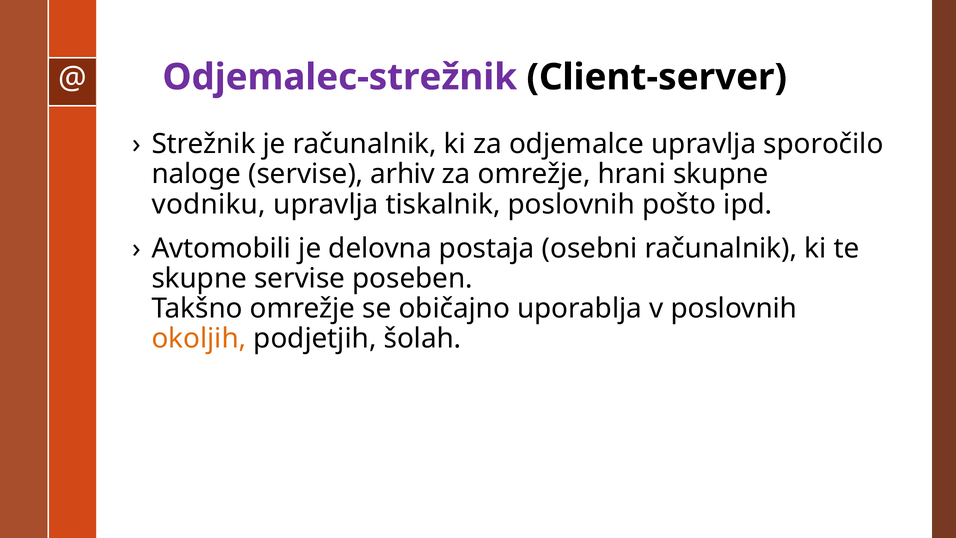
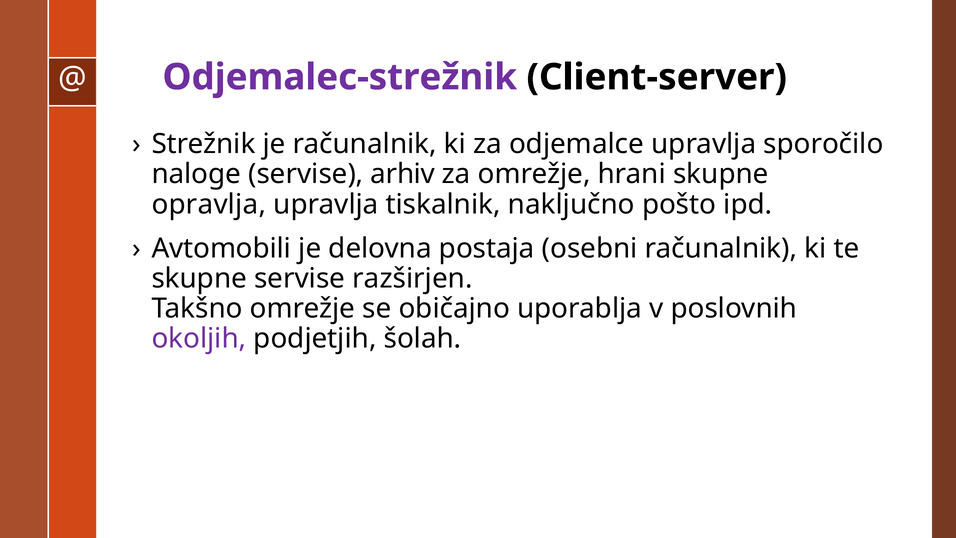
vodniku: vodniku -> opravlja (209, 204)
tiskalnik poslovnih: poslovnih -> naključno (571, 204)
poseben: poseben -> razširjen (412, 278)
okoljih colour: orange -> purple (199, 339)
